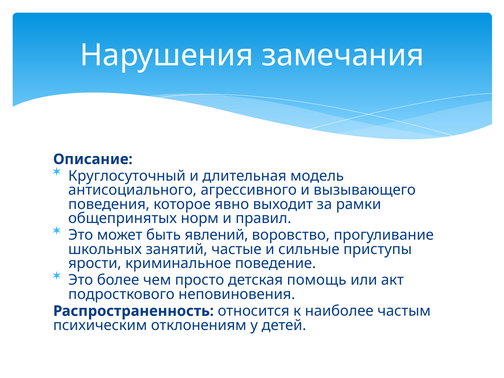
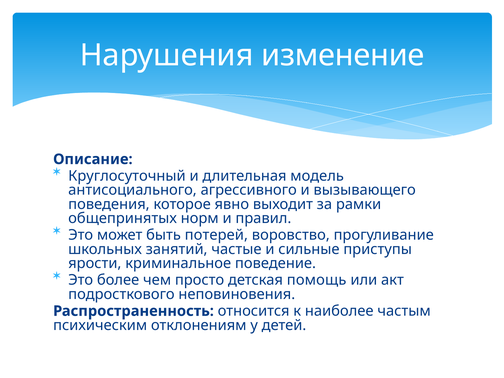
замечания: замечания -> изменение (343, 55)
явлений: явлений -> потерей (216, 235)
